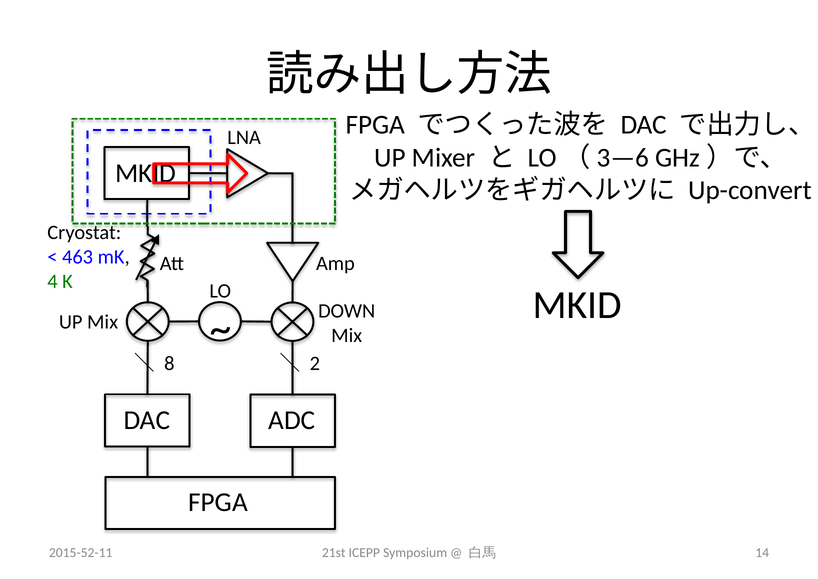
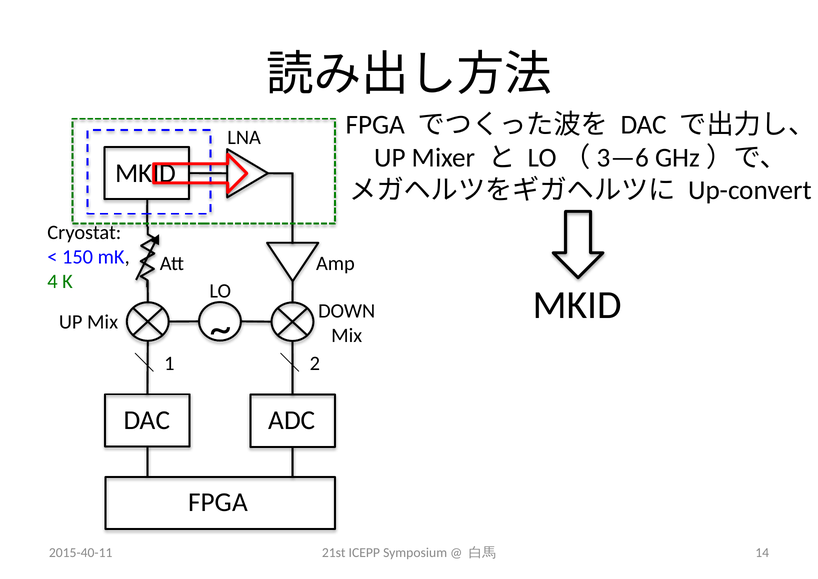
463: 463 -> 150 (78, 257)
8: 8 -> 1 (169, 363)
2015-52-11: 2015-52-11 -> 2015-40-11 (81, 553)
